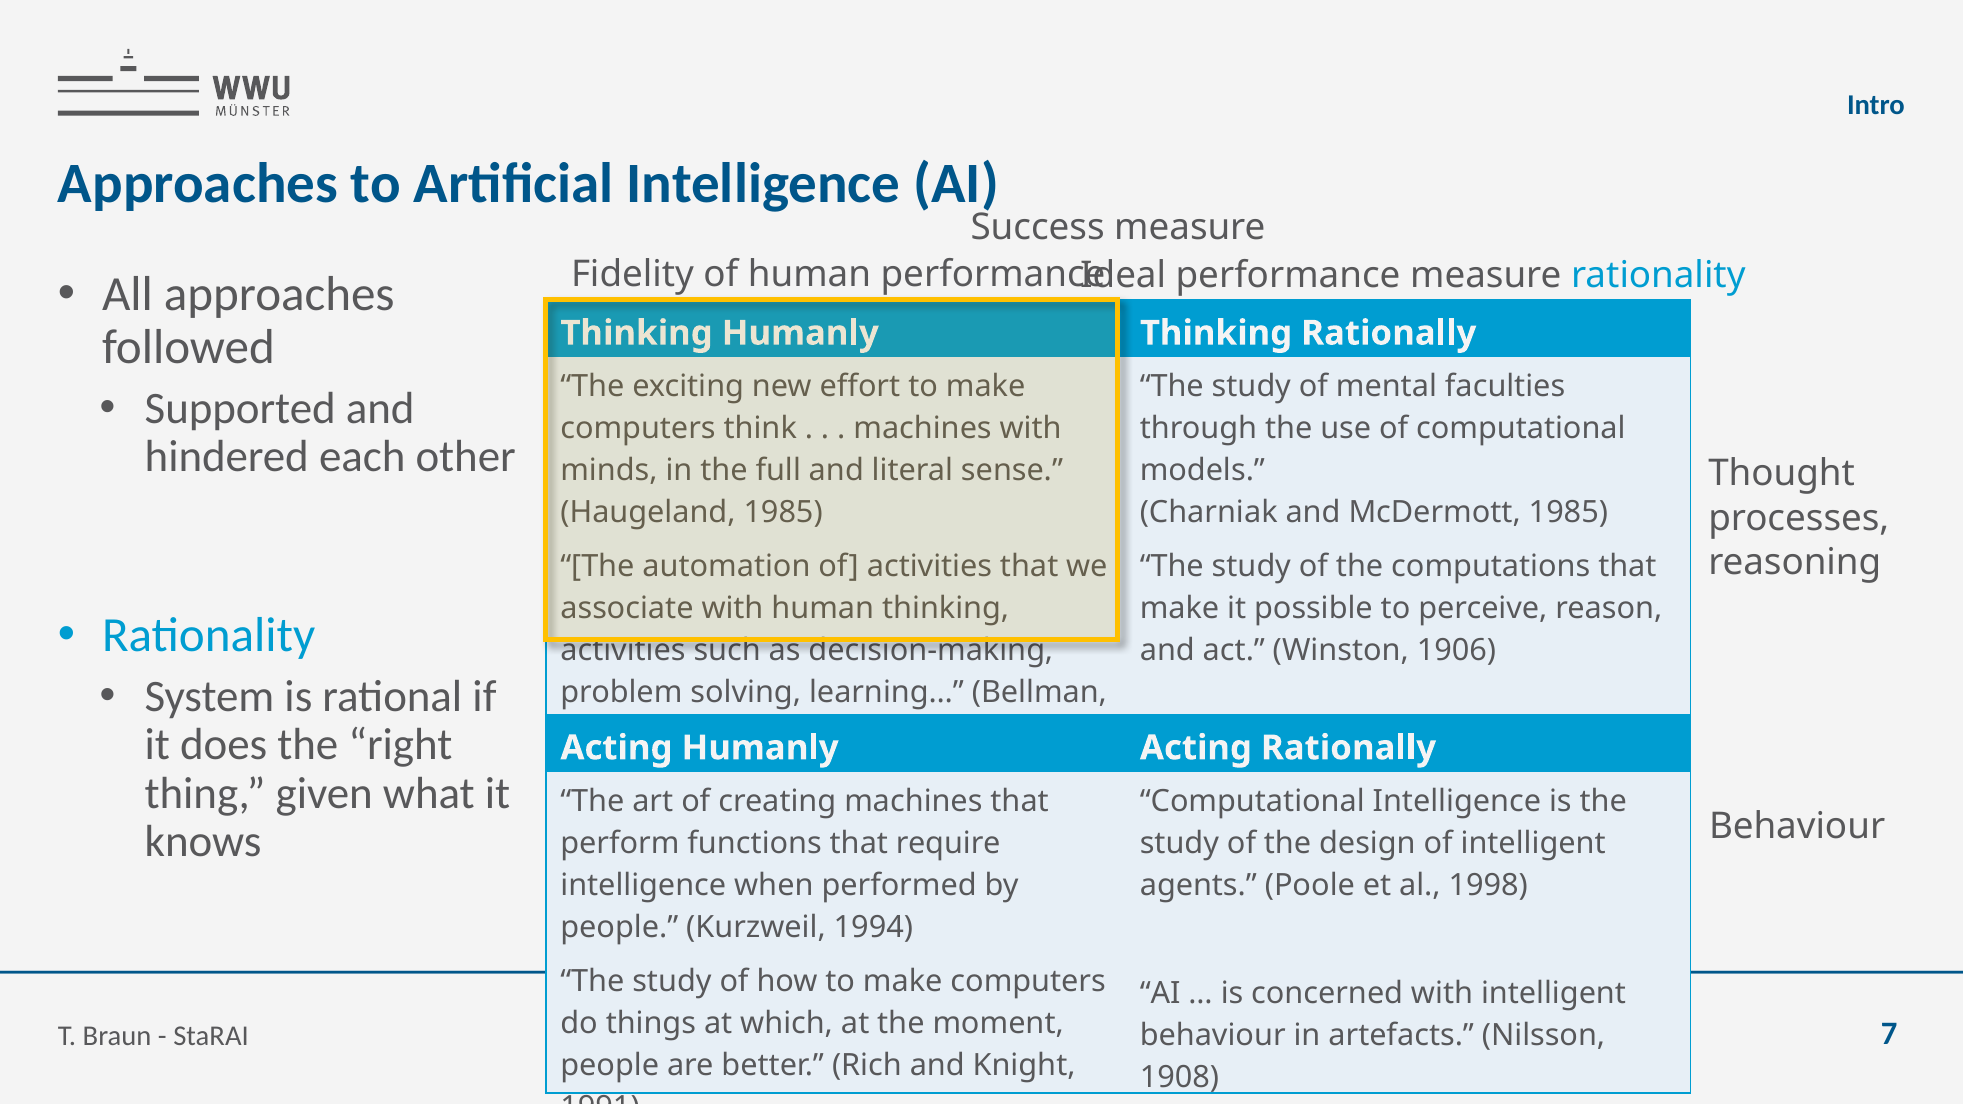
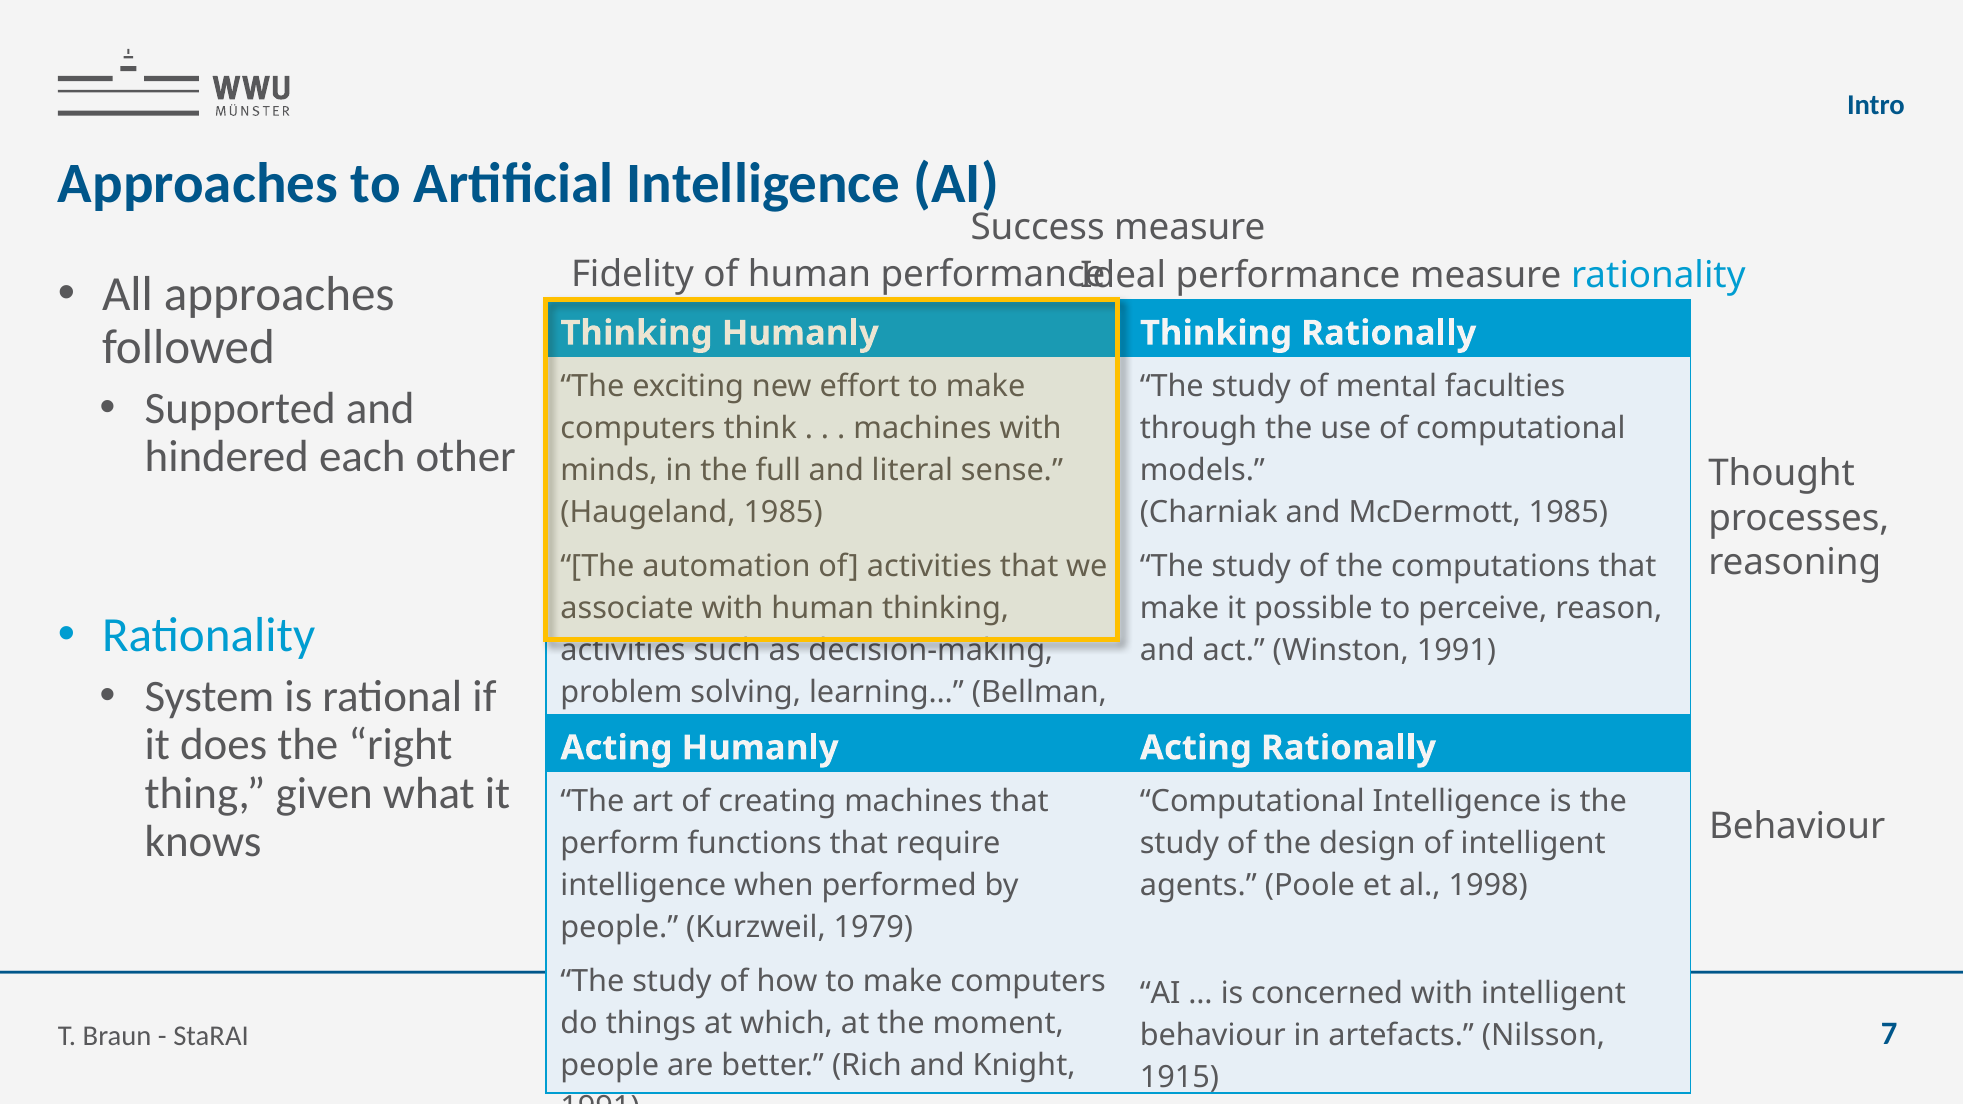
Winston 1906: 1906 -> 1991 (1457, 651)
1994: 1994 -> 1979 (873, 927)
1908: 1908 -> 1915 (1180, 1078)
